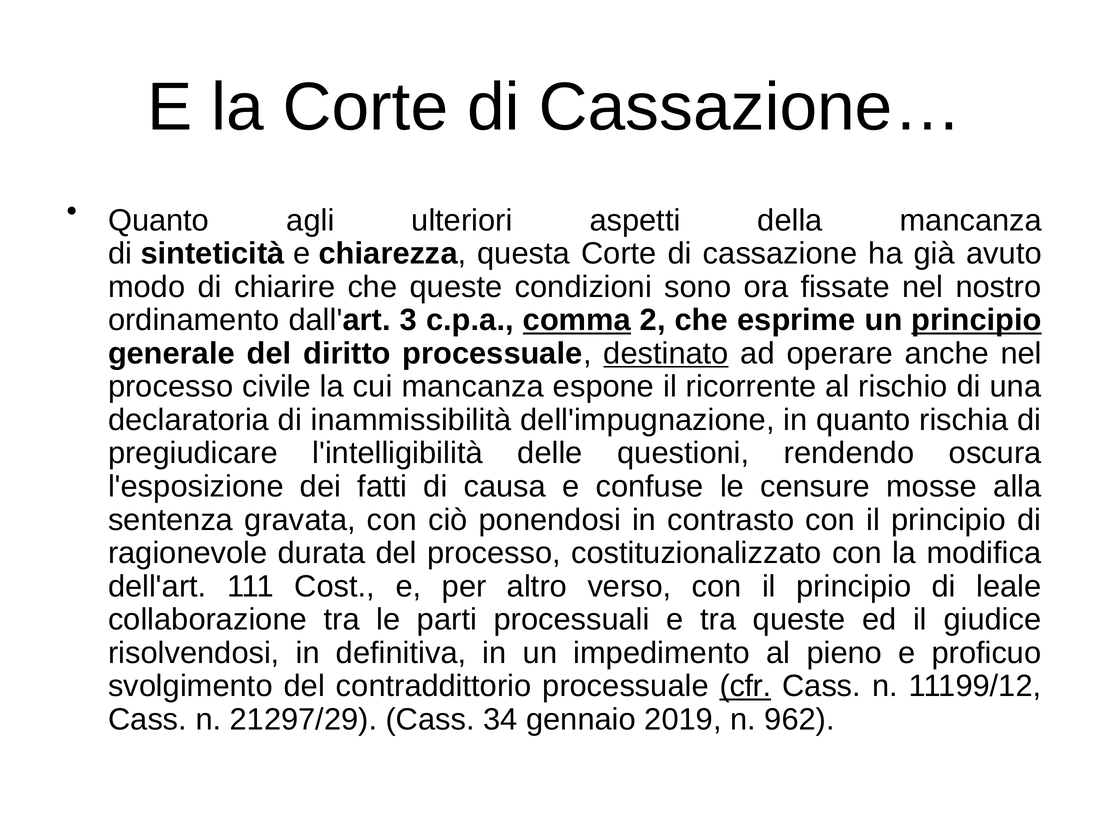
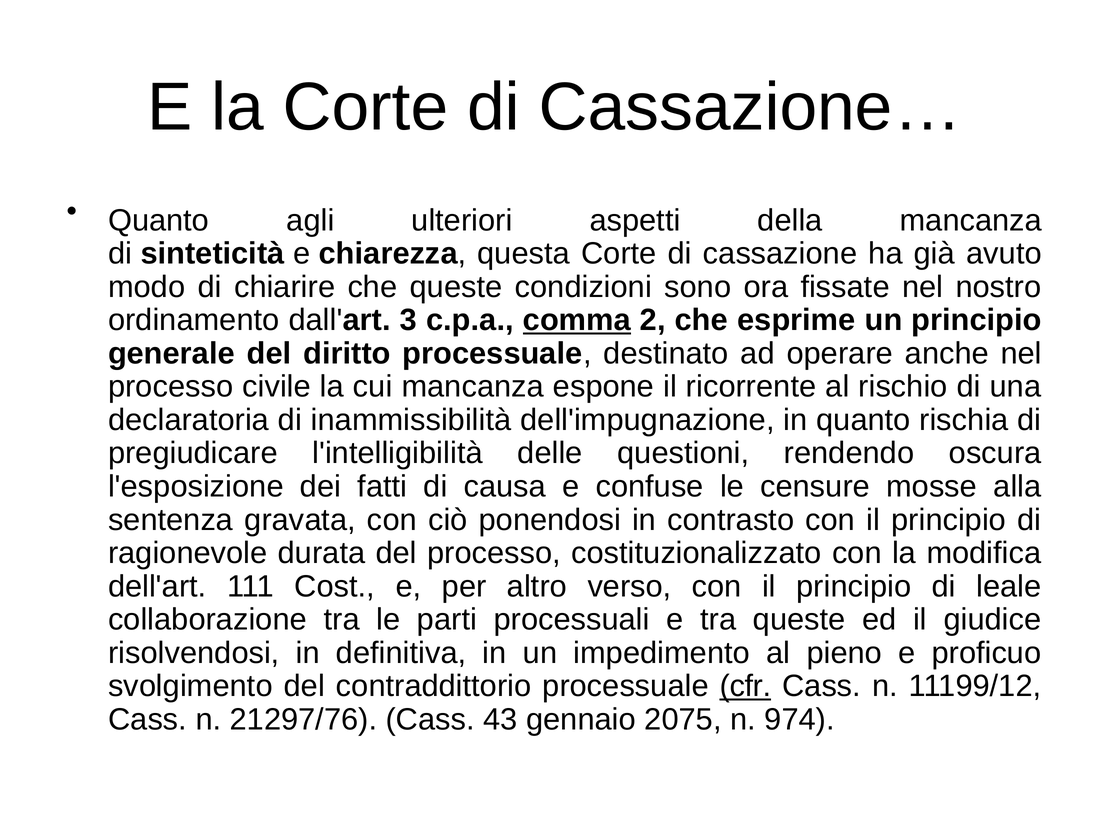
principio underline: present -> none (976, 320)
destinato underline: present -> none (666, 353)
21297/29: 21297/29 -> 21297/76 (303, 719)
34: 34 -> 43 (500, 719)
2019: 2019 -> 2075 (683, 719)
962: 962 -> 974 (800, 719)
